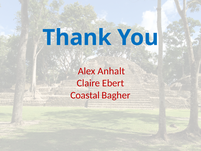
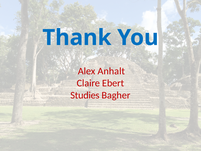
Coastal: Coastal -> Studies (85, 95)
